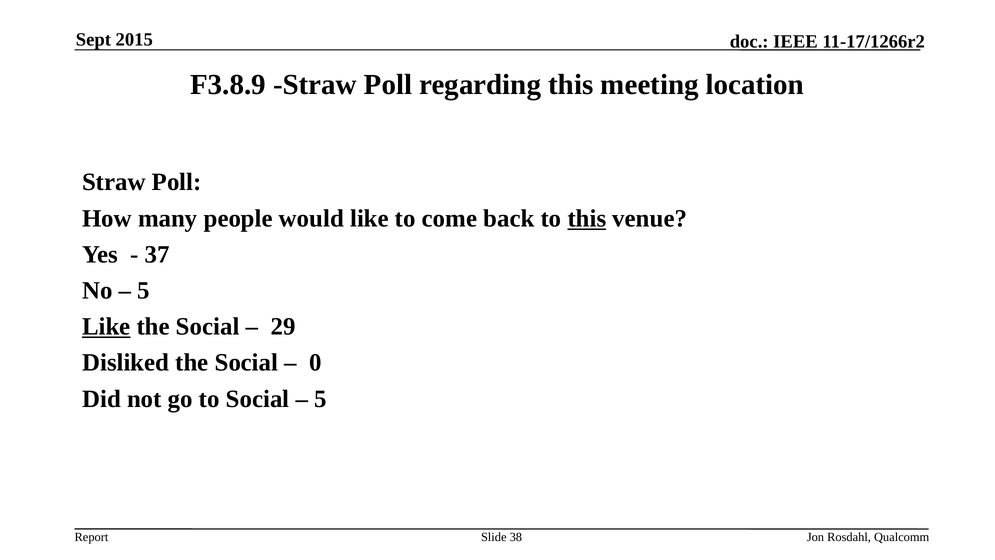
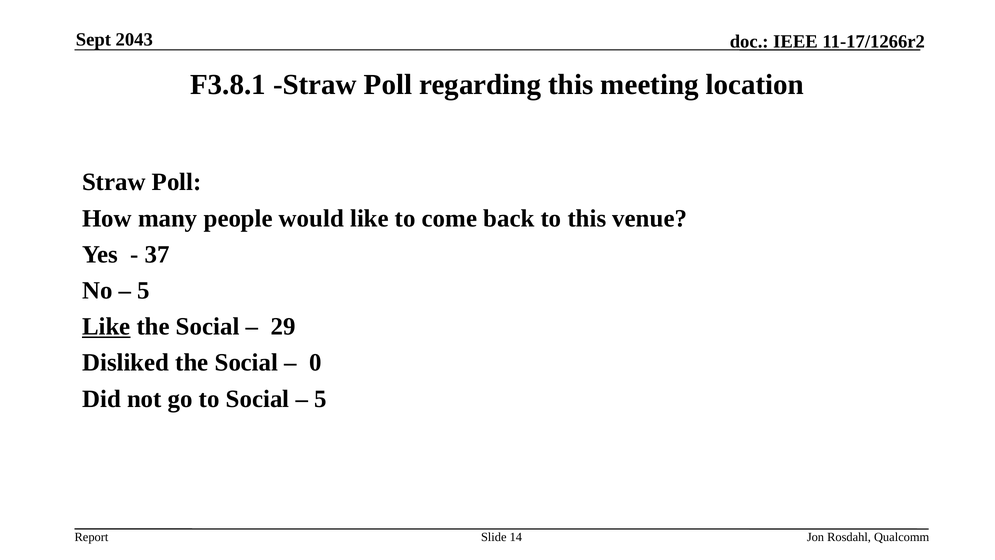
2015: 2015 -> 2043 (134, 40)
F3.8.9: F3.8.9 -> F3.8.1 (228, 85)
this underline: present -> none (587, 218)
38: 38 -> 14 (516, 537)
